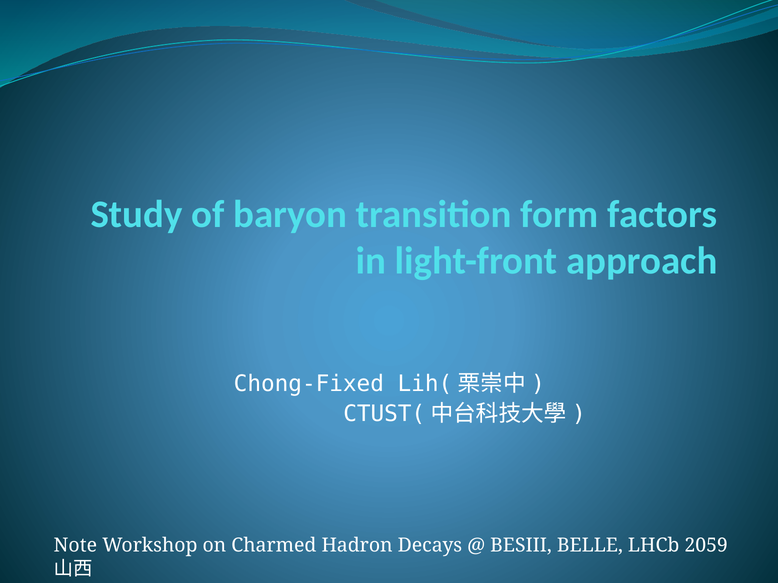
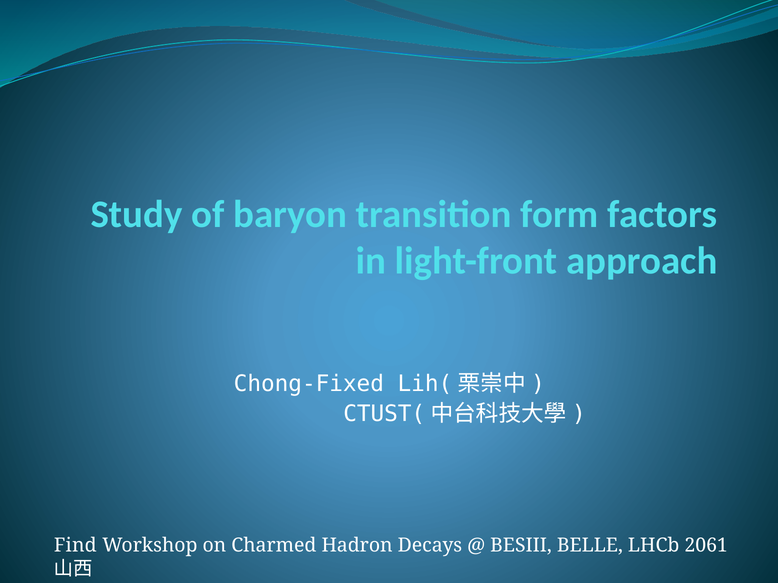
Note: Note -> Find (75, 546)
2059: 2059 -> 2061 (706, 546)
